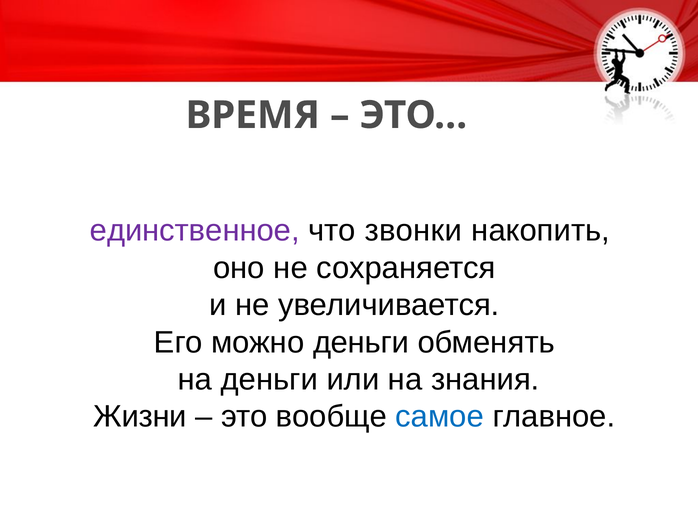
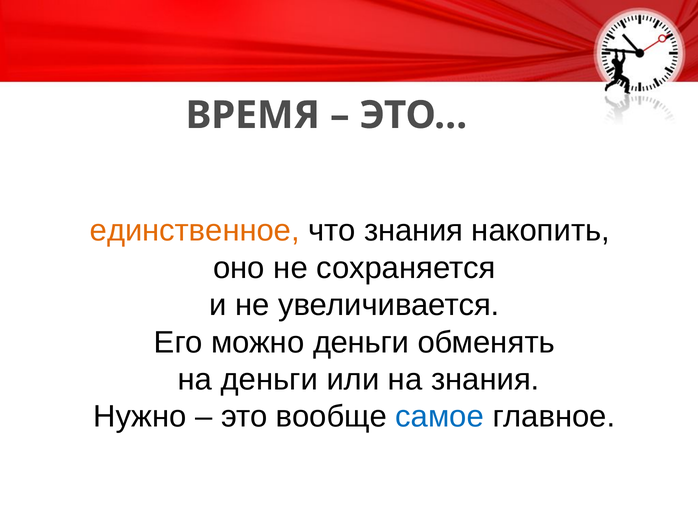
единственное colour: purple -> orange (195, 231)
что звонки: звонки -> знания (414, 231)
Жизни: Жизни -> Нужно (140, 417)
